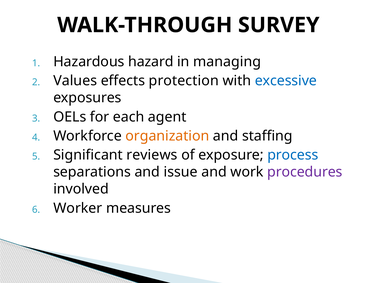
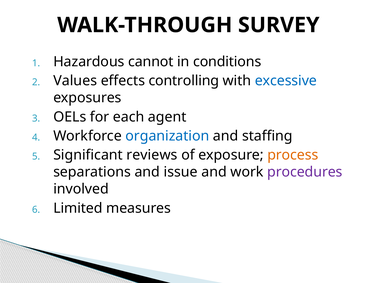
hazard: hazard -> cannot (151, 62)
managing: managing -> conditions (227, 62)
protection: protection -> controlling (184, 81)
organization colour: orange -> blue (167, 136)
process colour: blue -> orange (293, 155)
Worker: Worker -> Limited (78, 208)
